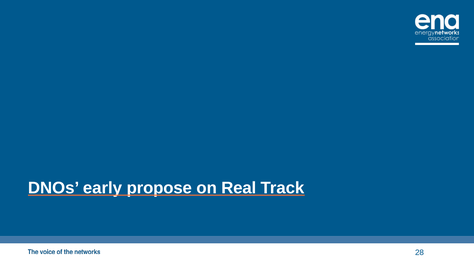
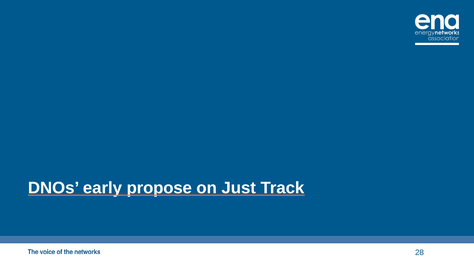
Real: Real -> Just (239, 188)
